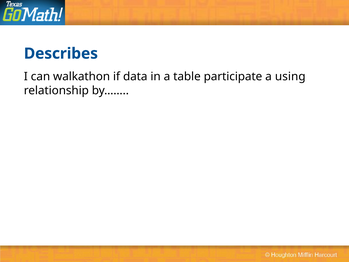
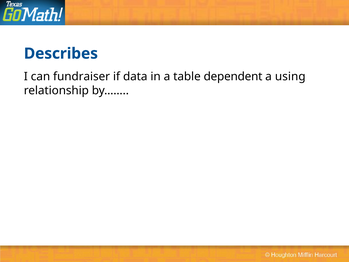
walkathon: walkathon -> fundraiser (82, 77)
participate: participate -> dependent (233, 77)
